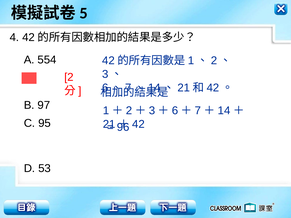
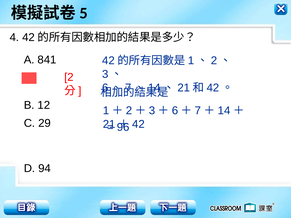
554: 554 -> 841 (47, 60)
97: 97 -> 12 (44, 105)
95: 95 -> 29 (45, 123)
53: 53 -> 94 (45, 169)
